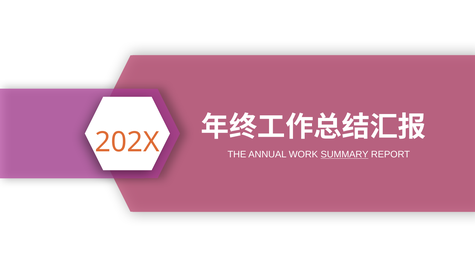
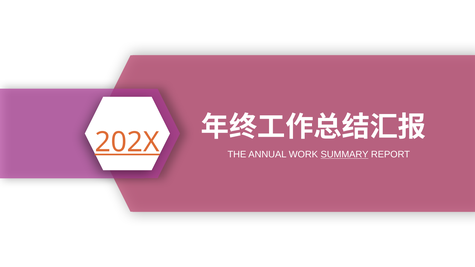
202X underline: none -> present (127, 142)
